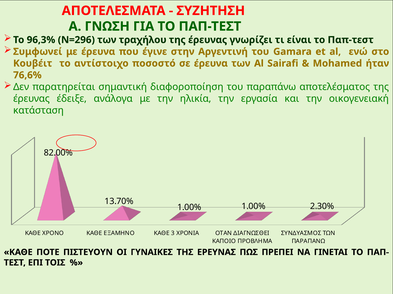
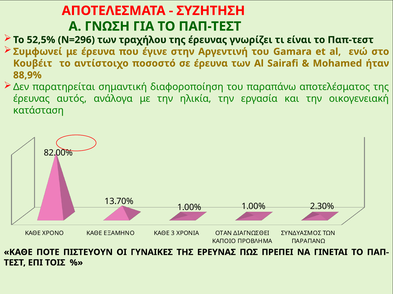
96,3%: 96,3% -> 52,5% (41, 40)
76,6%: 76,6% -> 88,9% (27, 75)
έδειξε: έδειξε -> αυτός (72, 99)
